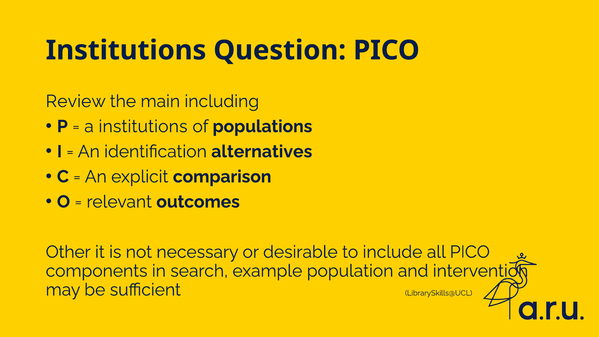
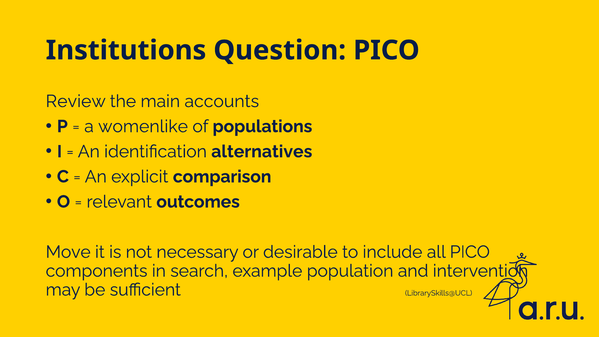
including: including -> accounts (222, 101)
a institutions: institutions -> womenlike (143, 126)
Other: Other -> Move (68, 252)
